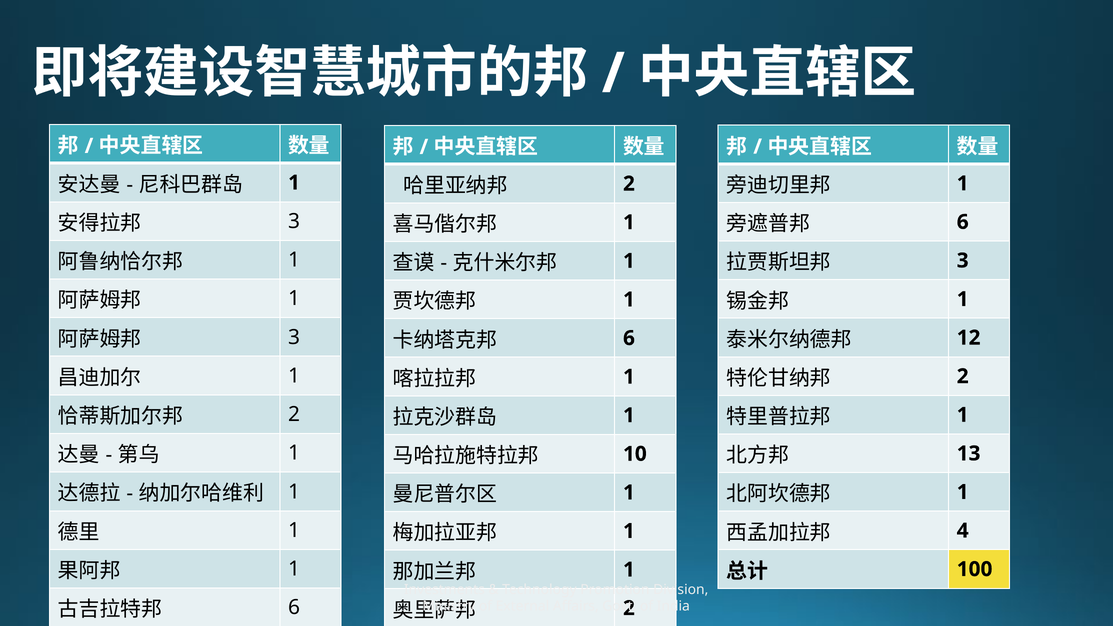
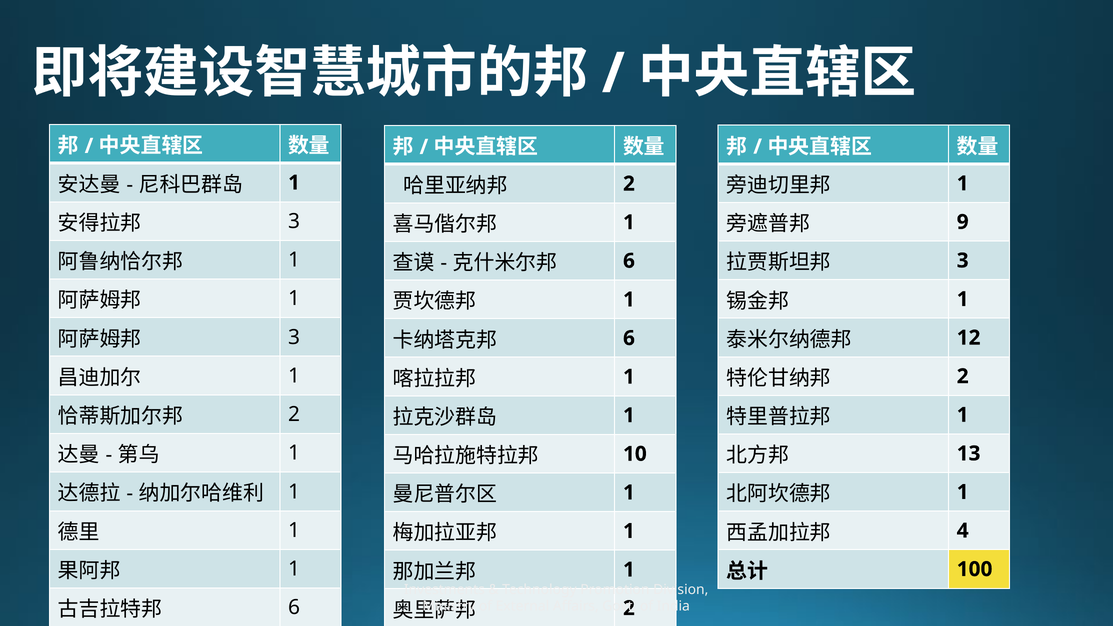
6: 6 -> 9 (963, 222)
1: 1 -> 6 (629, 261)
